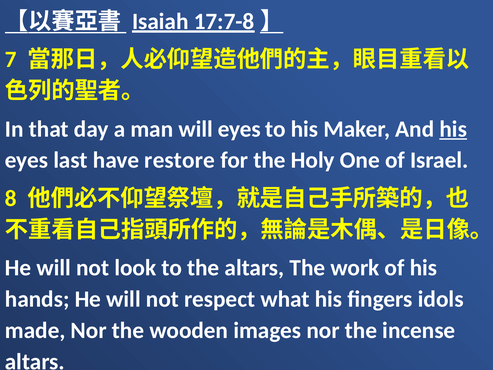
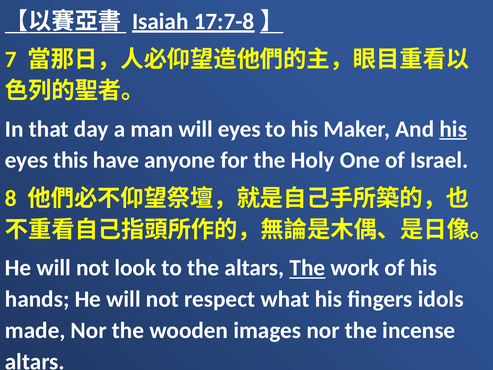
last: last -> this (71, 160)
restore: restore -> anyone (180, 160)
The underline: none -> present (307, 268)
